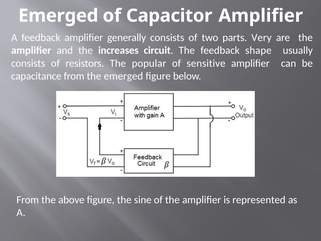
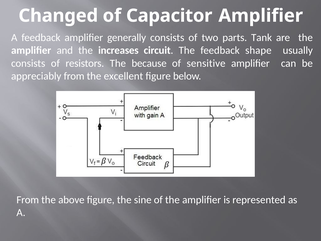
Emerged: Emerged -> Changed (58, 16)
Very: Very -> Tank (262, 38)
popular: popular -> because (149, 63)
capacitance: capacitance -> appreciably (36, 76)
the emerged: emerged -> excellent (123, 76)
